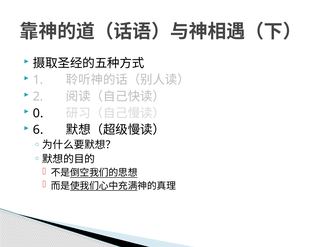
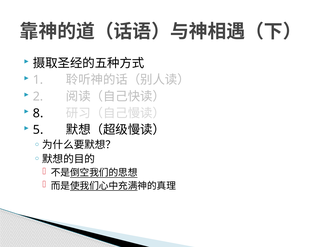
0: 0 -> 8 (38, 113)
6: 6 -> 5 (38, 130)
